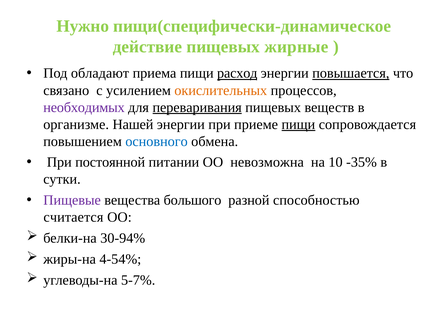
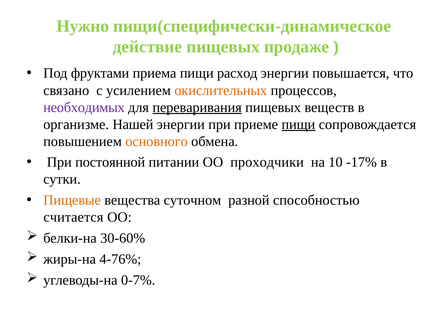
жирные: жирные -> продаже (297, 47)
обладают: обладают -> фруктами (100, 73)
расход underline: present -> none (237, 73)
повышается underline: present -> none (351, 73)
основного colour: blue -> orange (157, 141)
невозможна: невозможна -> проходчики (267, 162)
-35%: -35% -> -17% (362, 162)
Пищевые colour: purple -> orange (72, 200)
большого: большого -> суточном (192, 200)
30-94%: 30-94% -> 30-60% (123, 238)
4-54%: 4-54% -> 4-76% (120, 259)
5-7%: 5-7% -> 0-7% (138, 280)
